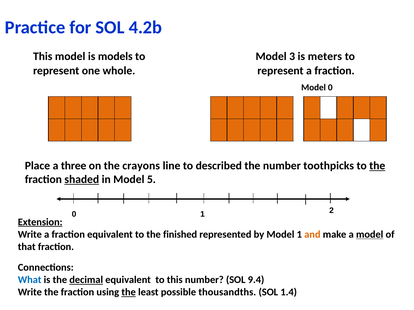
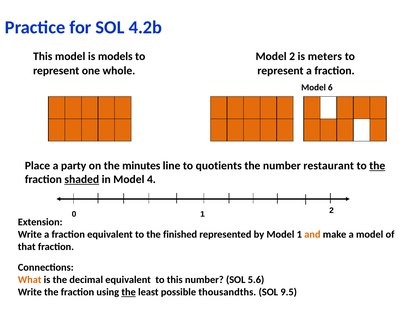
Model 3: 3 -> 2 (292, 56)
Model 0: 0 -> 6 (330, 88)
three: three -> party (74, 166)
crayons: crayons -> minutes (141, 166)
described: described -> quotients (219, 166)
toothpicks: toothpicks -> restaurant (329, 166)
5: 5 -> 4 (151, 180)
Extension underline: present -> none (40, 222)
model underline: present -> none (370, 235)
What colour: blue -> orange (30, 280)
decimal underline: present -> none (86, 280)
9.4: 9.4 -> 5.6 (256, 280)
1.4: 1.4 -> 9.5 (289, 293)
